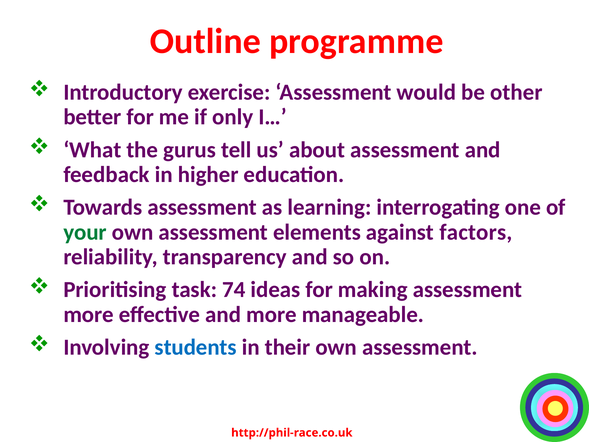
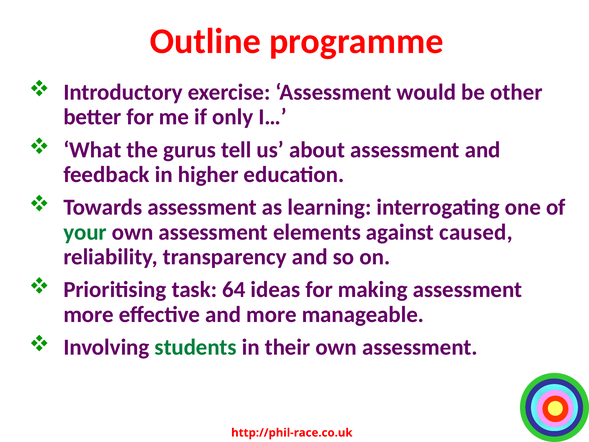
factors: factors -> caused (476, 232)
74: 74 -> 64 (234, 290)
students colour: blue -> green (196, 347)
